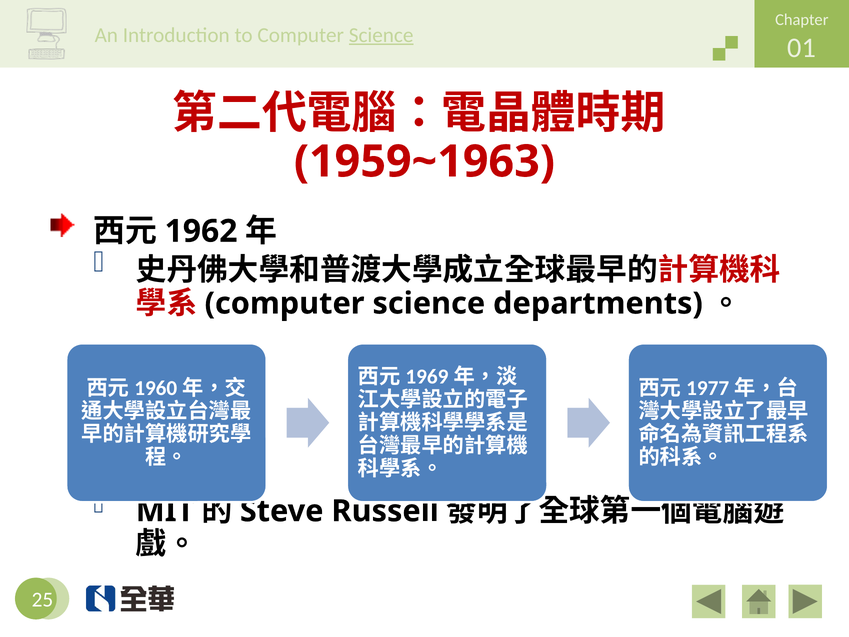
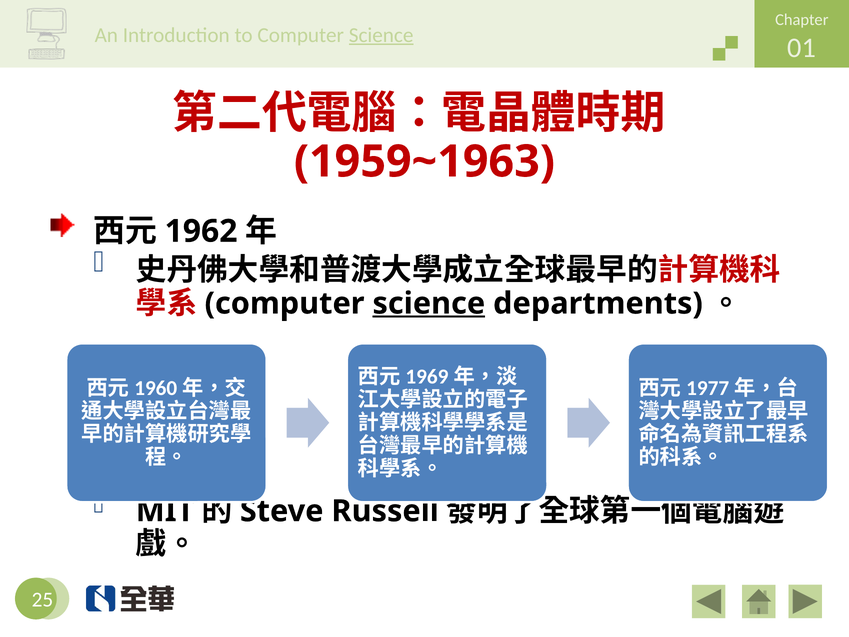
science underline: none -> present (429, 303)
